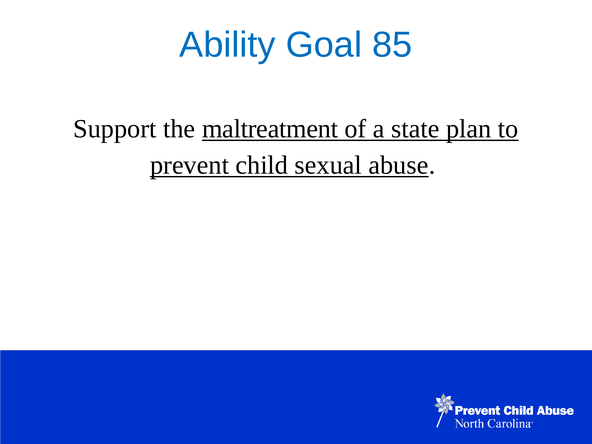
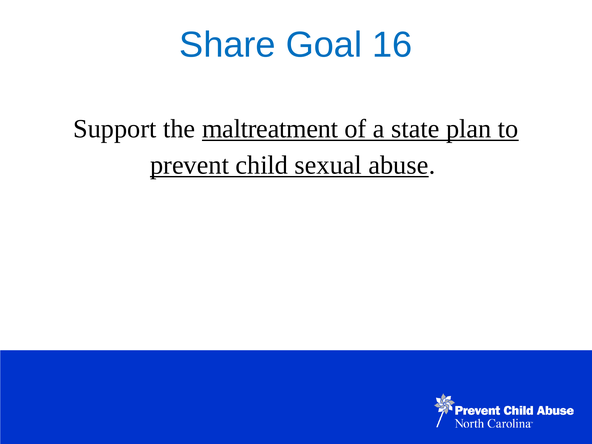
Ability: Ability -> Share (228, 45)
85: 85 -> 16 (392, 45)
